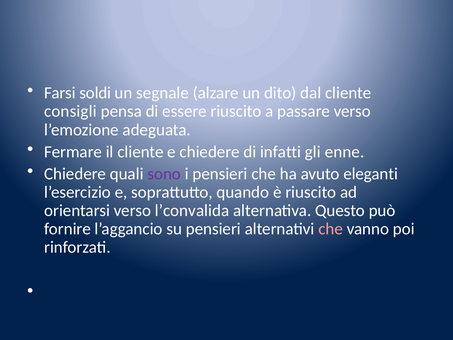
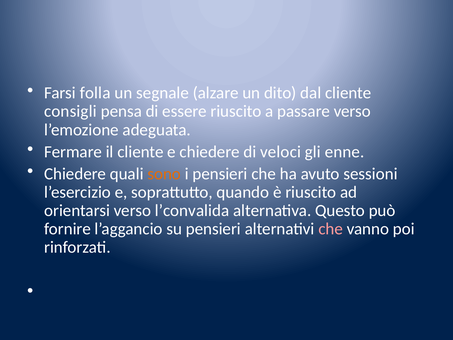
soldi: soldi -> folla (95, 93)
infatti: infatti -> veloci (281, 152)
sono colour: purple -> orange (164, 174)
eleganti: eleganti -> sessioni (371, 174)
